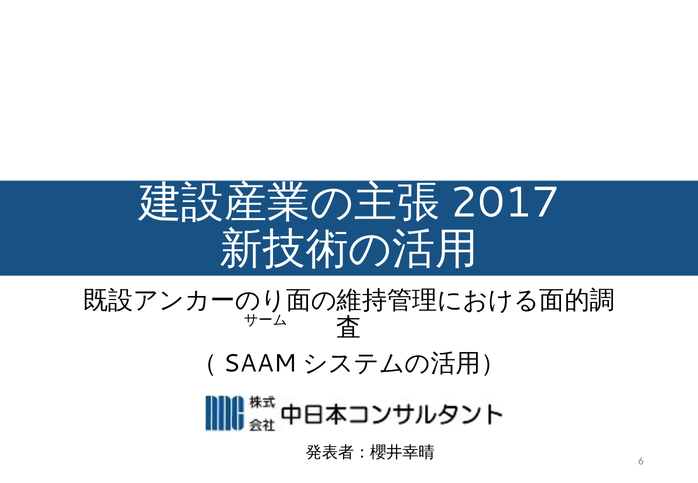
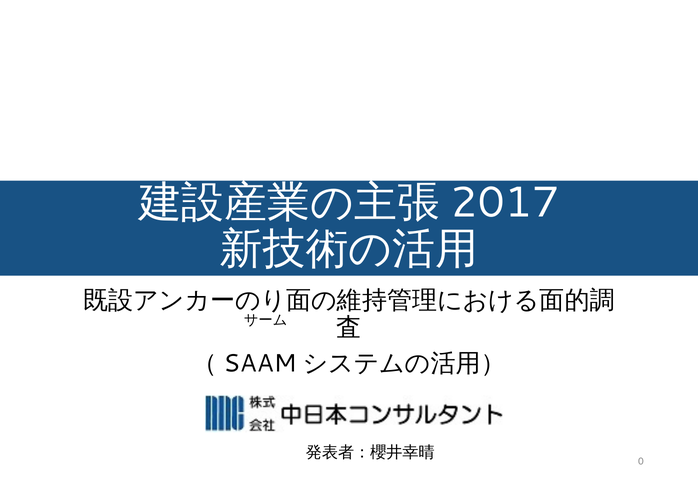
6: 6 -> 0 (641, 461)
